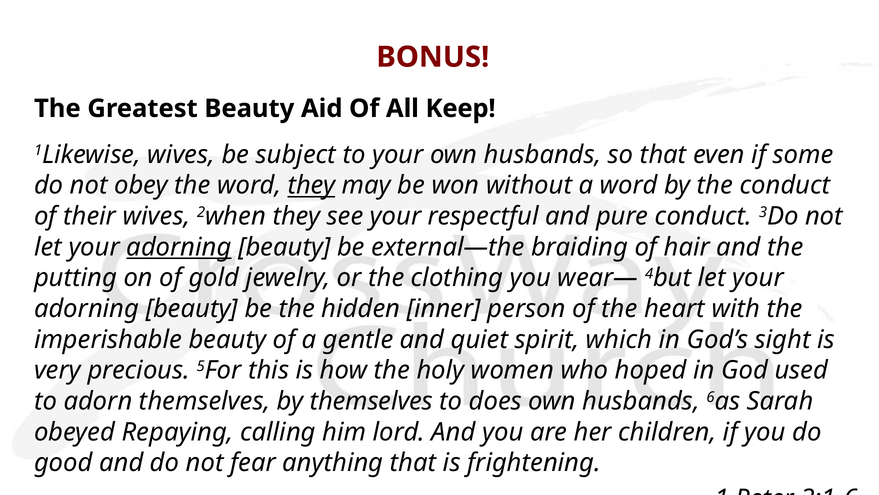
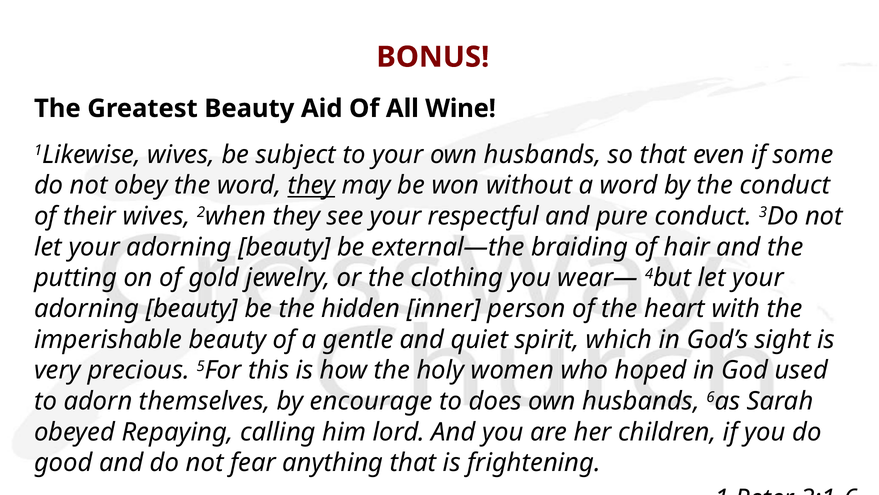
Keep: Keep -> Wine (461, 108)
adorning underline: present -> none (179, 247)
by themselves: themselves -> encourage (371, 401)
